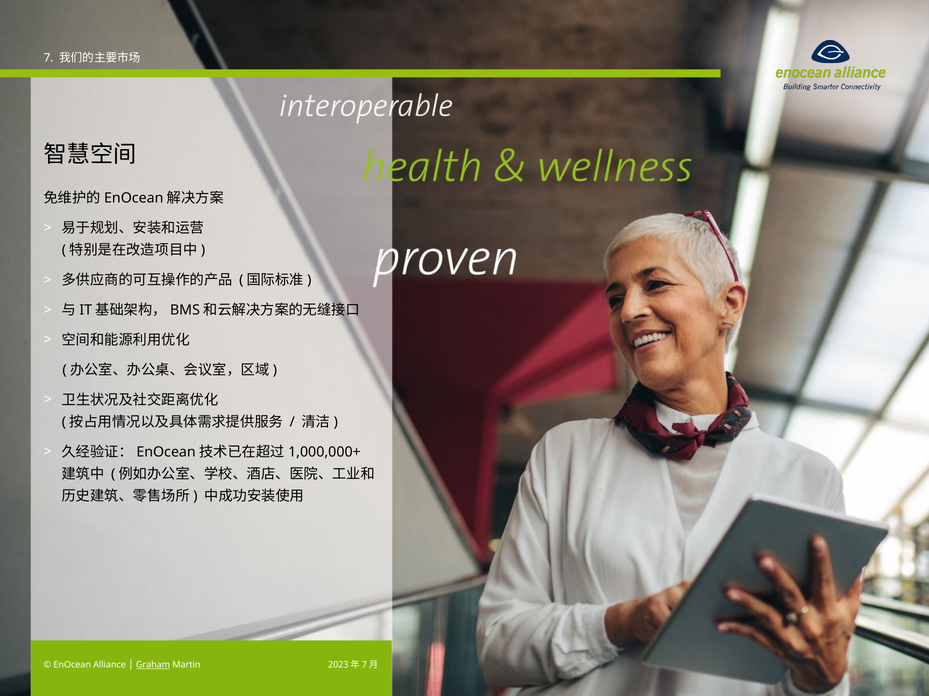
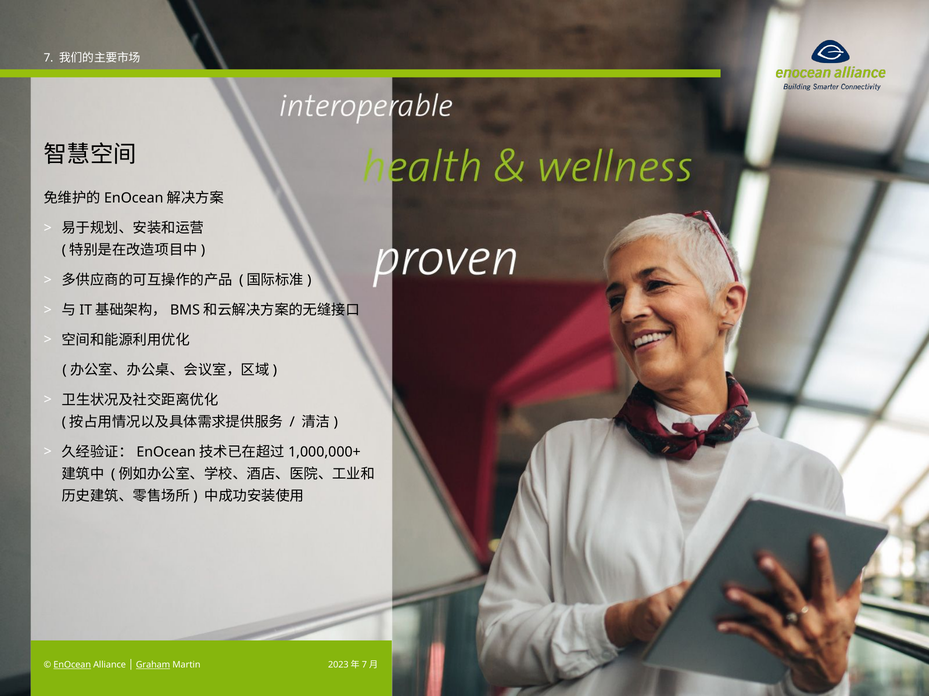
EnOcean underline: none -> present (72, 665)
